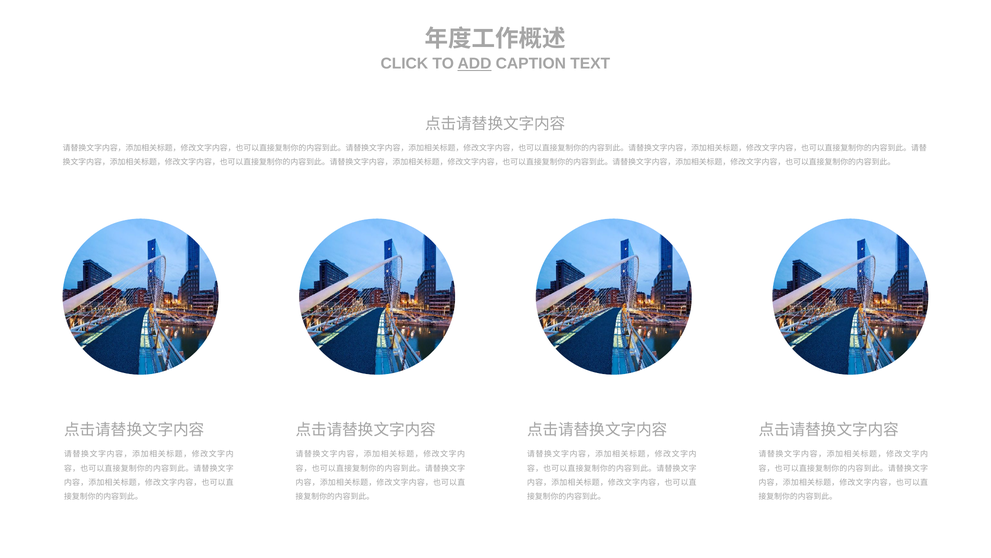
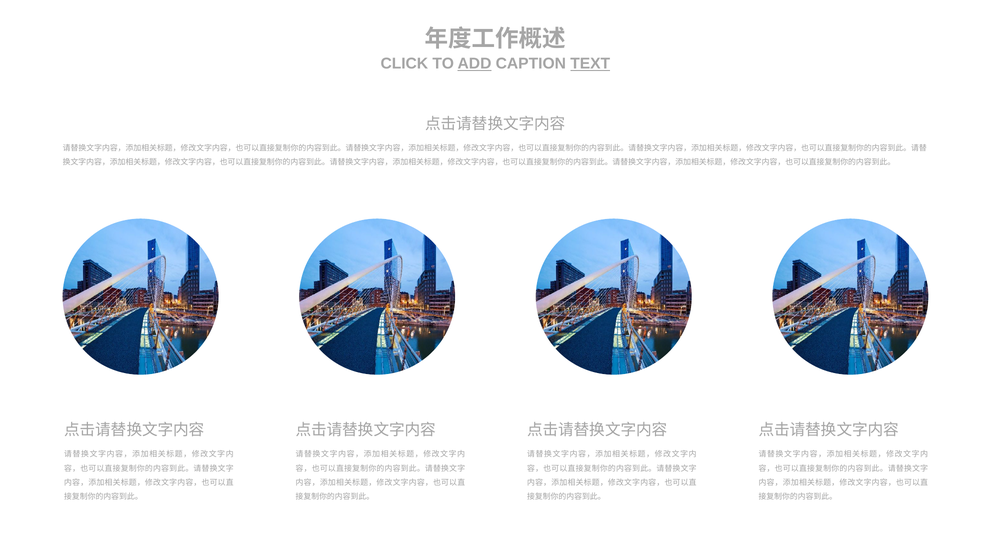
TEXT underline: none -> present (590, 64)
